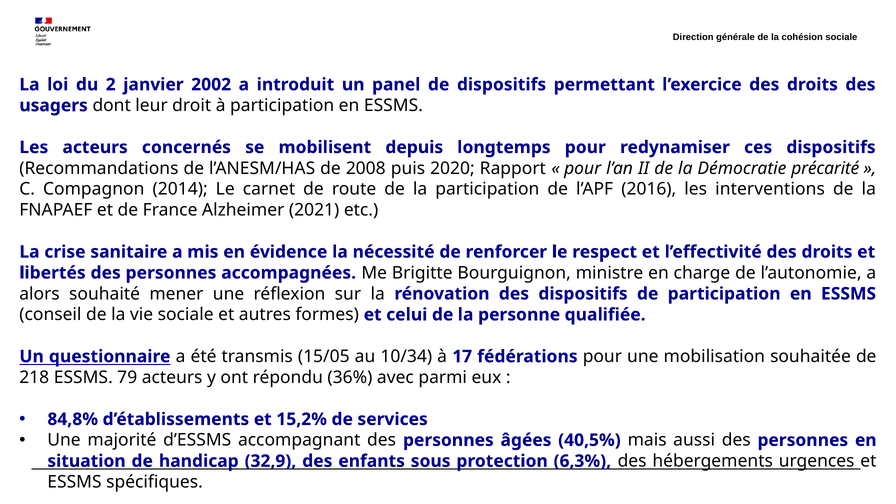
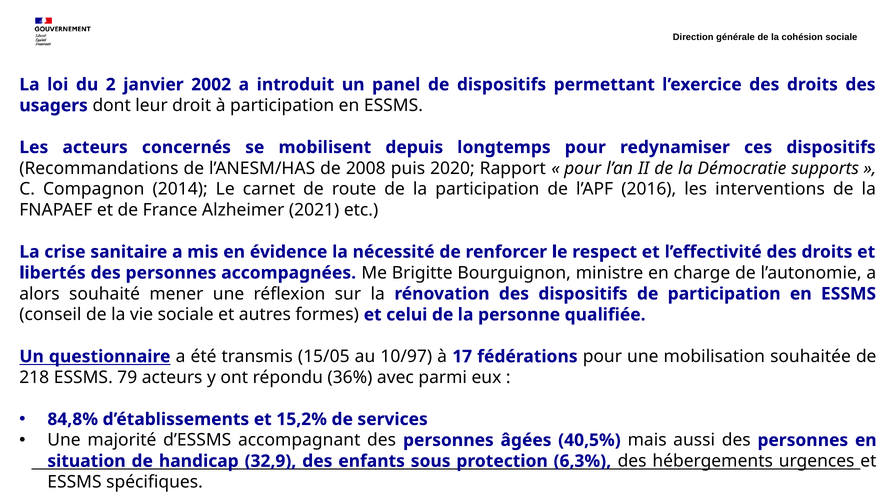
précarité: précarité -> supports (825, 168)
10/34: 10/34 -> 10/97 (406, 357)
